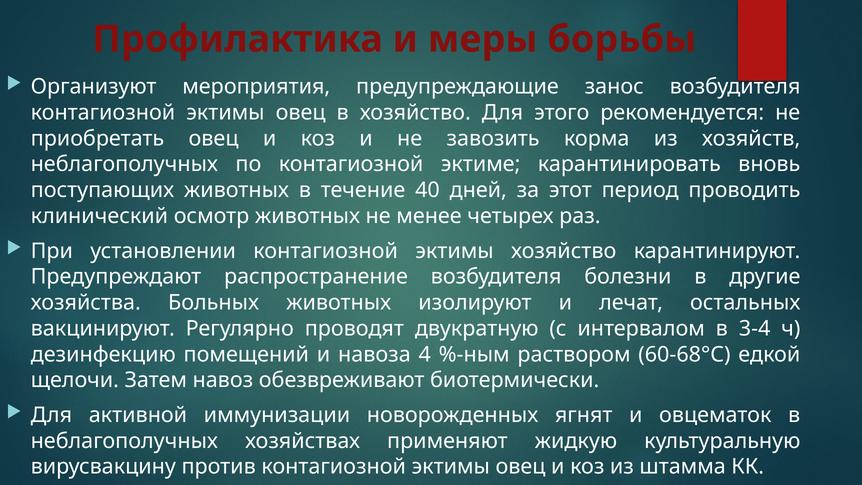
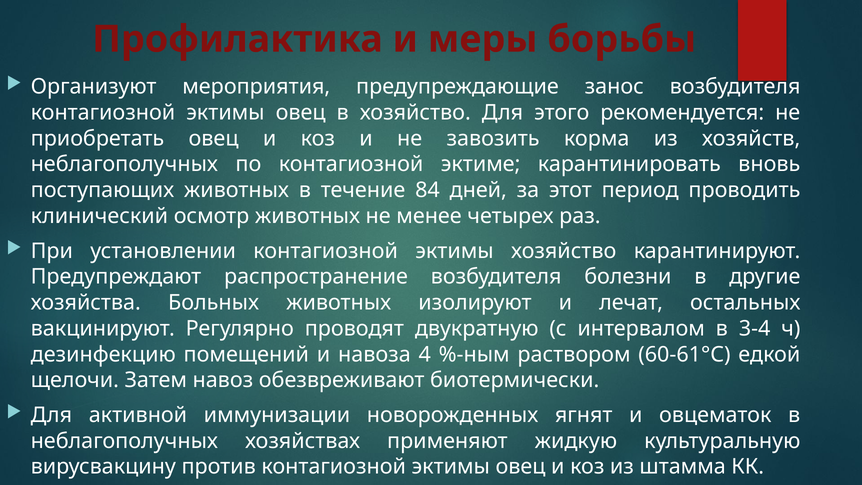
40: 40 -> 84 (427, 190)
60-68°С: 60-68°С -> 60-61°С (684, 354)
